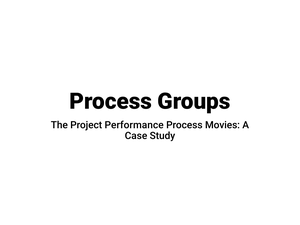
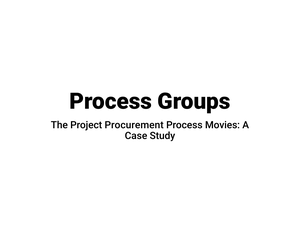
Performance: Performance -> Procurement (134, 125)
